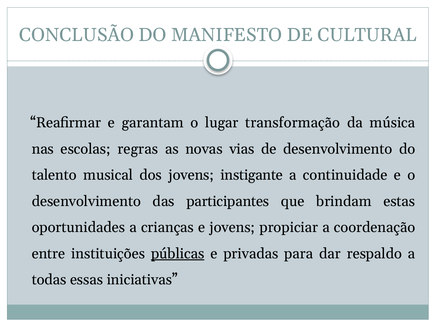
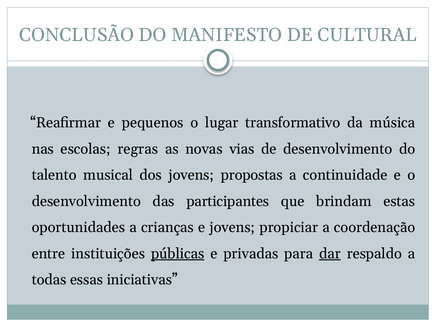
garantam: garantam -> pequenos (153, 123)
transformação: transformação -> transformativo (293, 123)
instigante: instigante -> propostas (252, 175)
dar underline: none -> present (330, 254)
